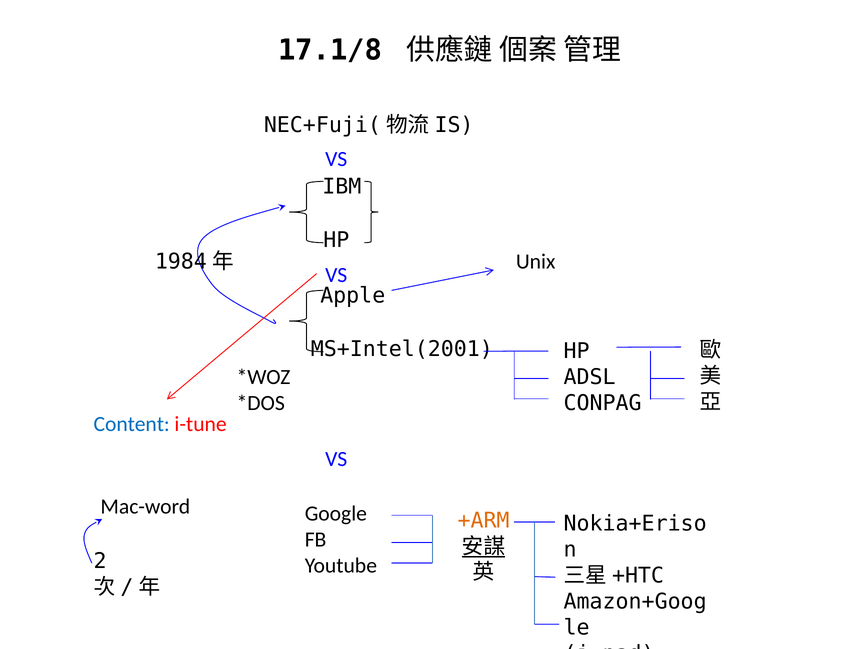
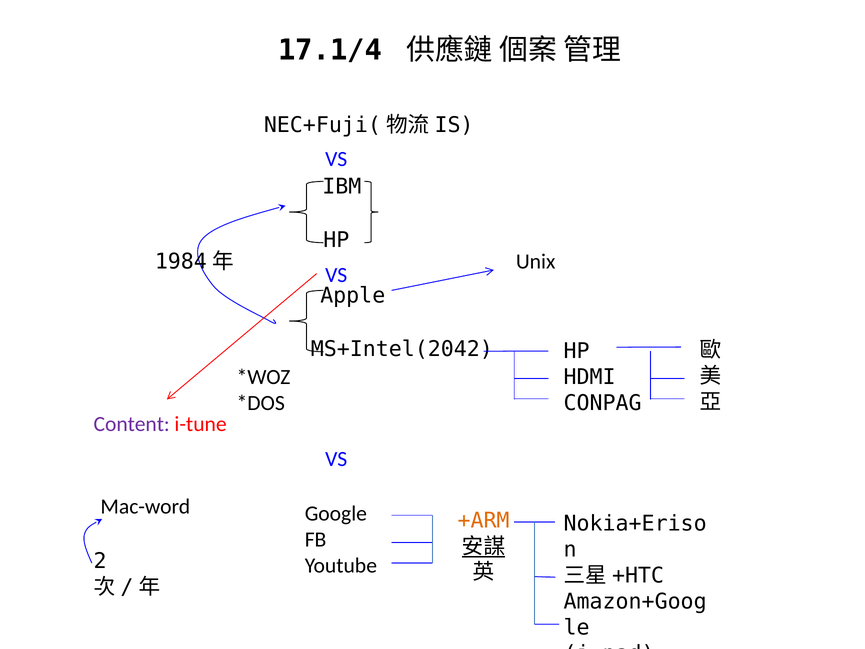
17.1/8: 17.1/8 -> 17.1/4 (330, 50)
MS+Intel(2001: MS+Intel(2001 -> MS+Intel(2042 (402, 349)
ADSL: ADSL -> HDMI (590, 377)
Content colour: blue -> purple (132, 424)
